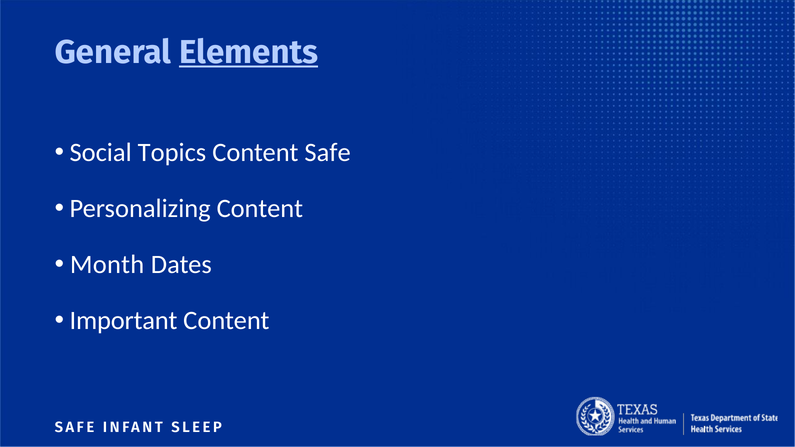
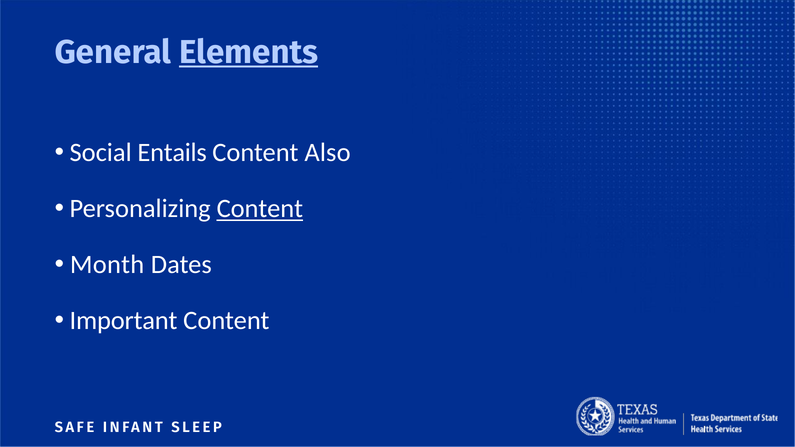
Topics: Topics -> Entails (172, 153)
Content Safe: Safe -> Also (328, 153)
Content underline: none -> present (260, 209)
